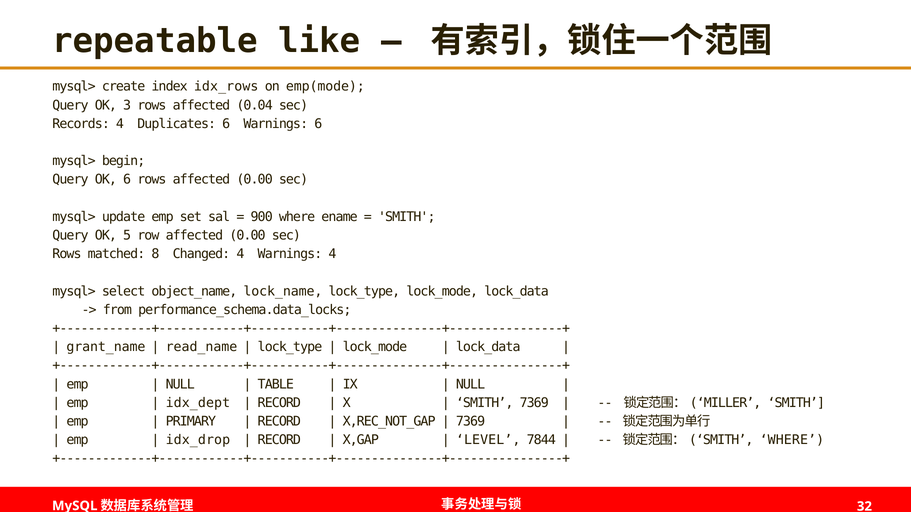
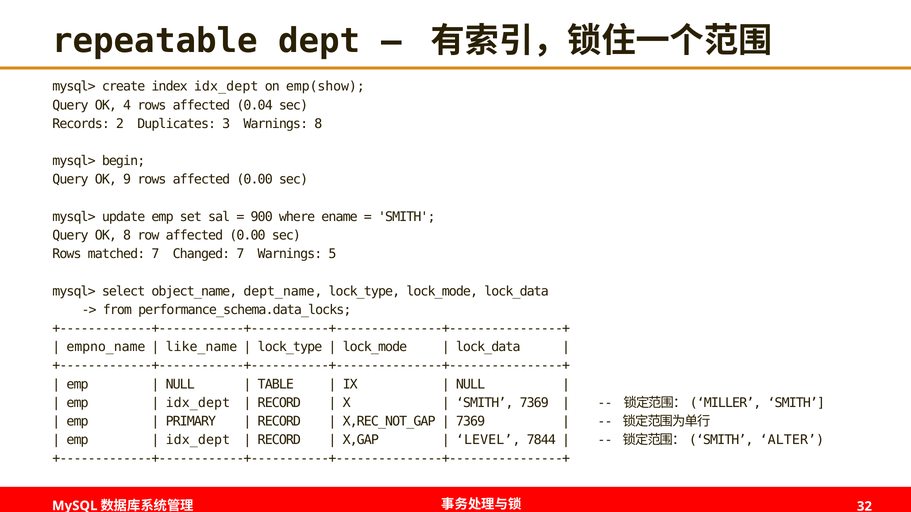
like: like -> dept (319, 41)
index idx_rows: idx_rows -> idx_dept (226, 87)
emp(mode: emp(mode -> emp(show (325, 87)
3: 3 -> 4 (127, 105)
Records 4: 4 -> 2 (120, 124)
Duplicates 6: 6 -> 3 (226, 124)
Warnings 6: 6 -> 8 (318, 124)
OK 6: 6 -> 9 (127, 180)
OK 5: 5 -> 8 (127, 236)
matched 8: 8 -> 7 (155, 254)
Changed 4: 4 -> 7 (240, 254)
Warnings 4: 4 -> 5 (332, 254)
lock_name: lock_name -> dept_name (283, 291)
grant_name: grant_name -> empno_name (106, 347)
read_name: read_name -> like_name (201, 347)
idx_drop: idx_drop -> idx_dept (198, 440)
WHERE: WHERE -> ALTER (792, 440)
